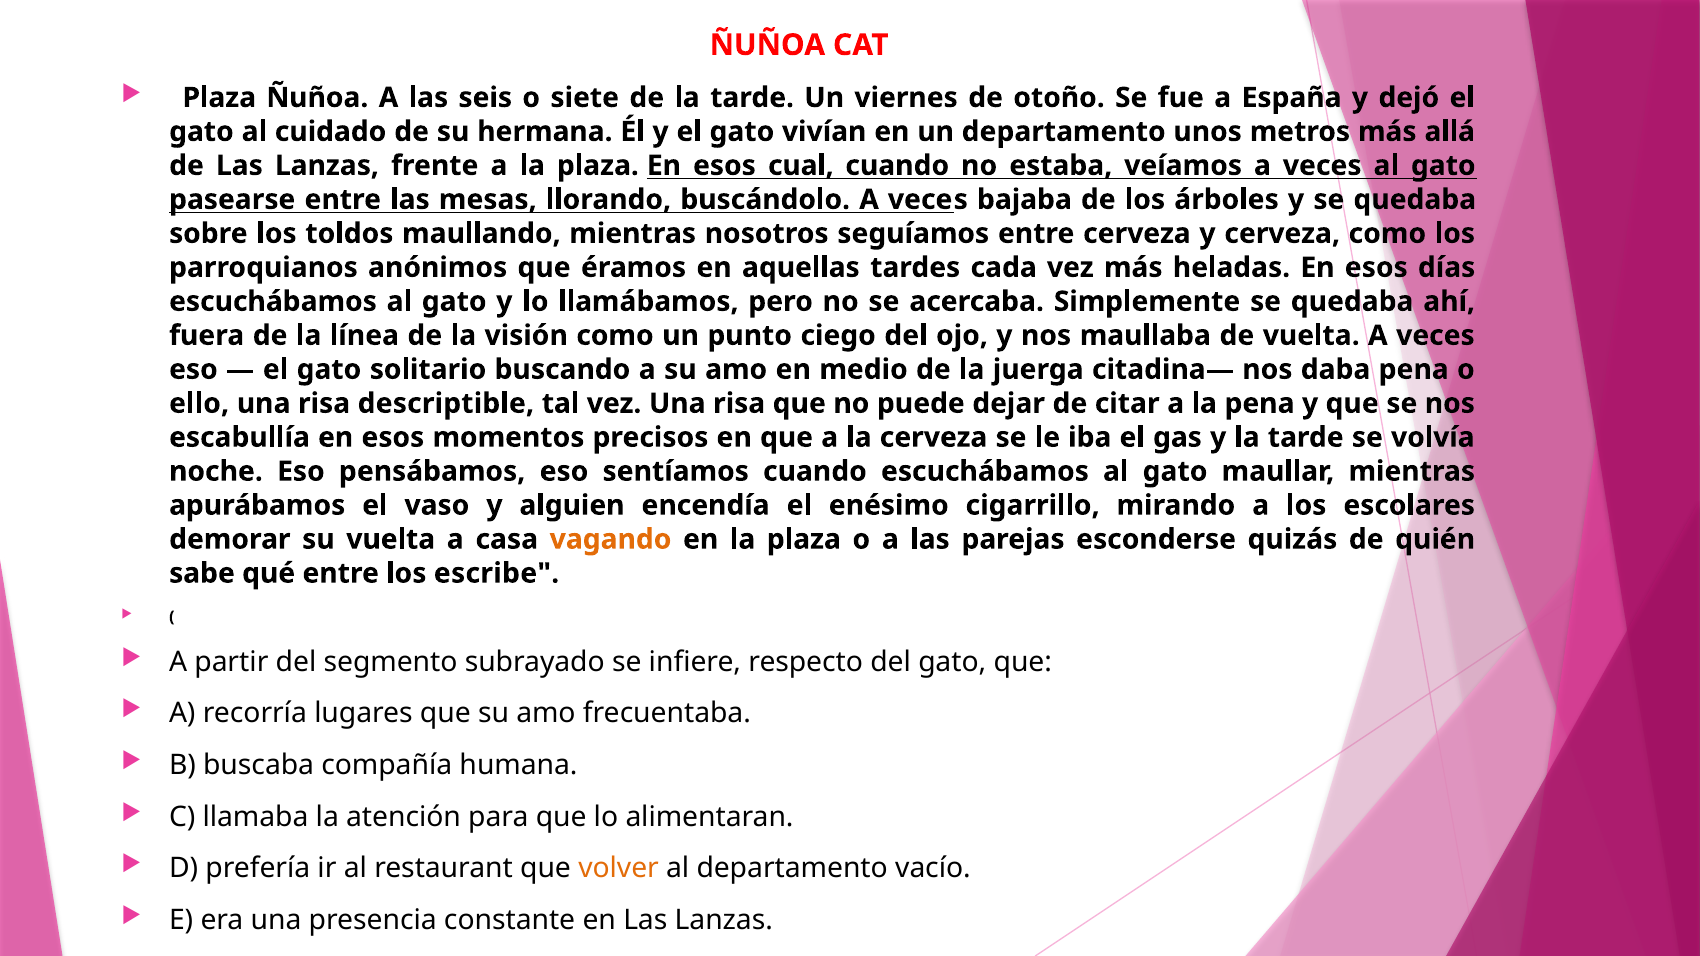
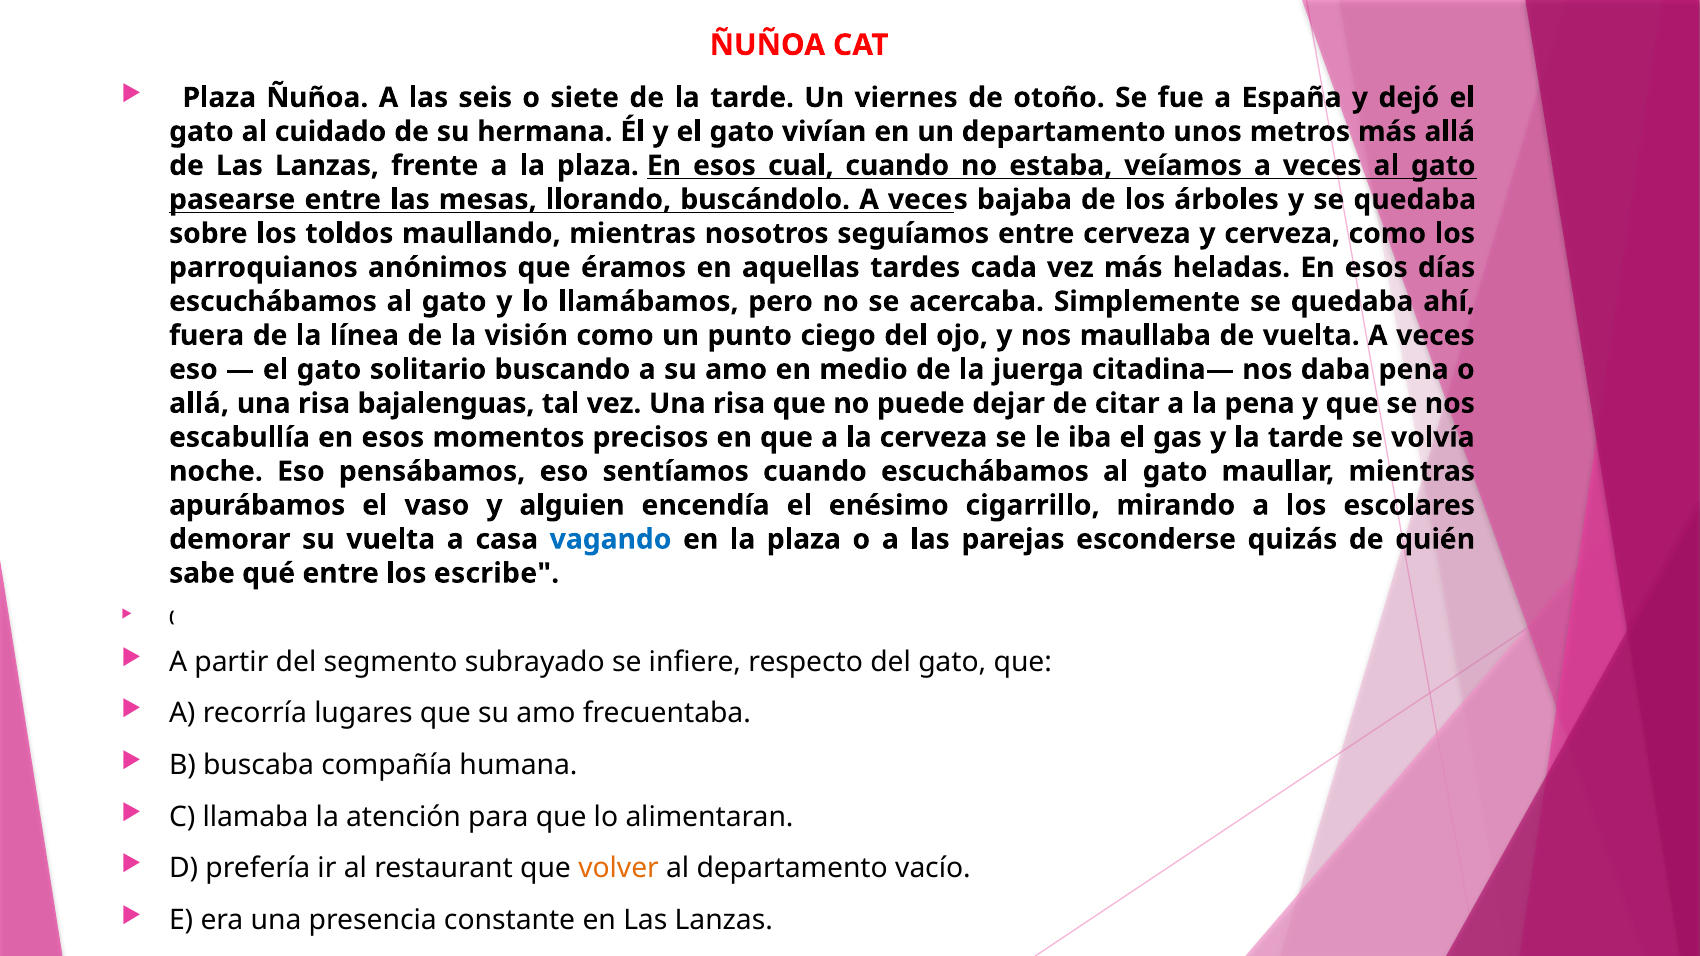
ello: ello -> allá (199, 404)
descriptible: descriptible -> bajalenguas (446, 404)
vagando colour: orange -> blue (611, 539)
